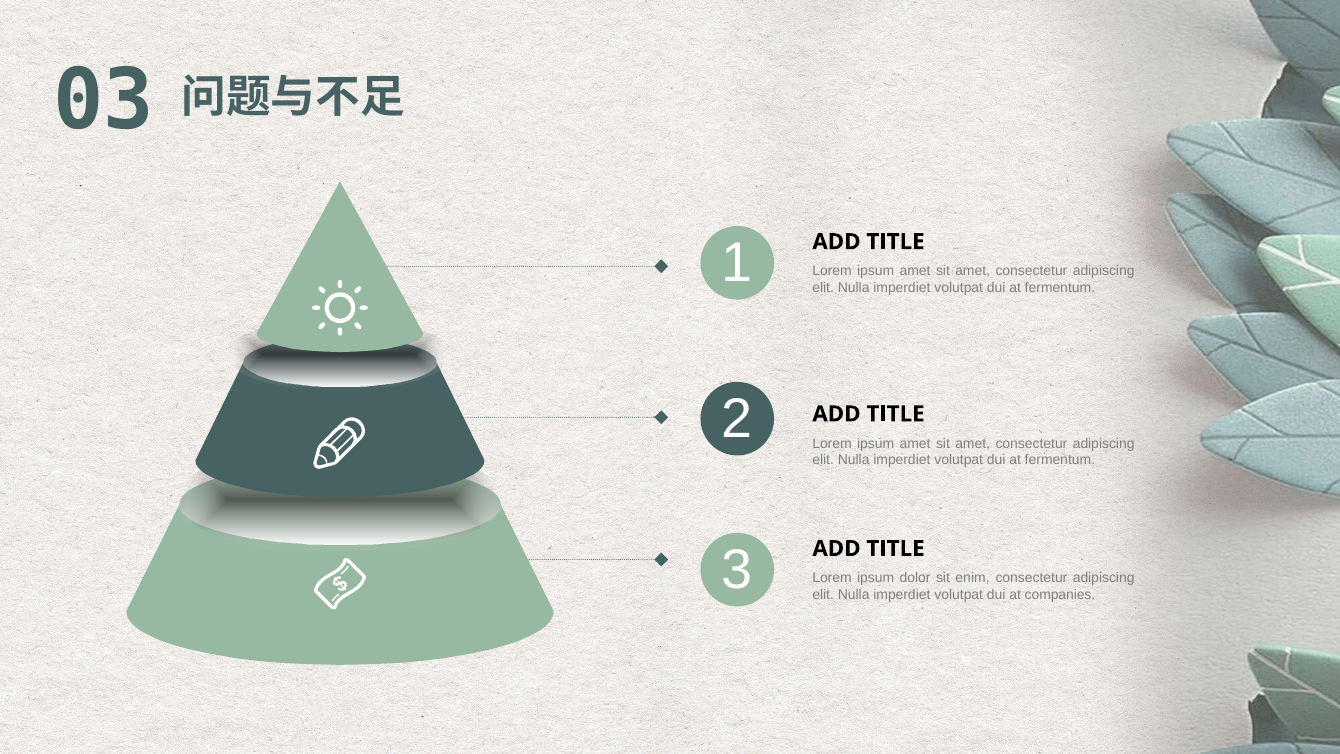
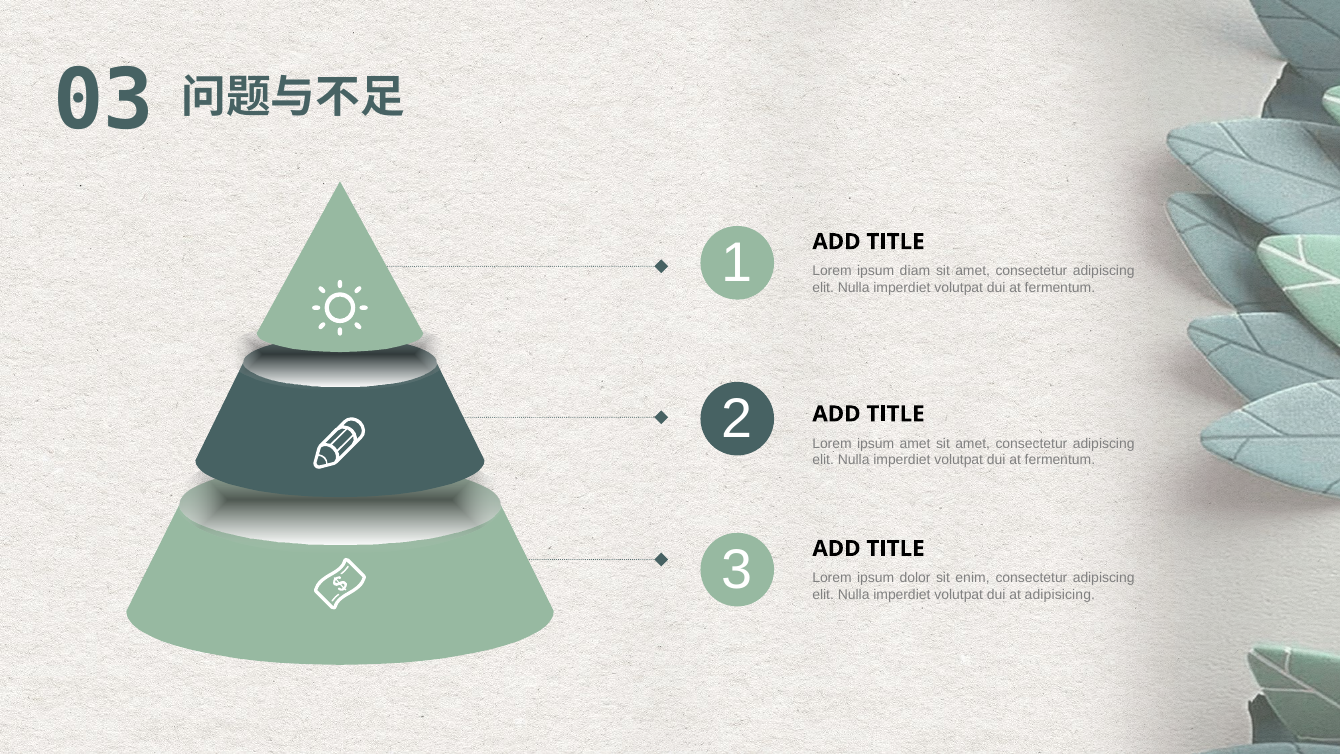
amet: amet -> diam (915, 271)
companies: companies -> adipisicing (1060, 595)
